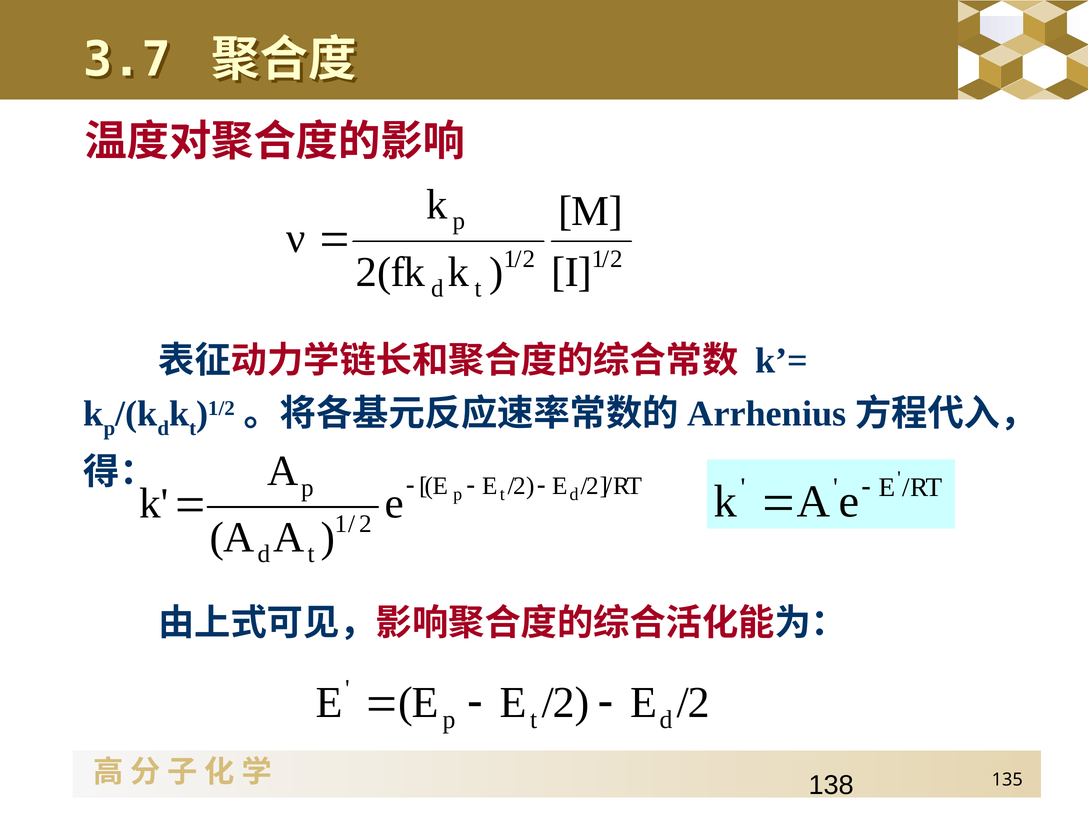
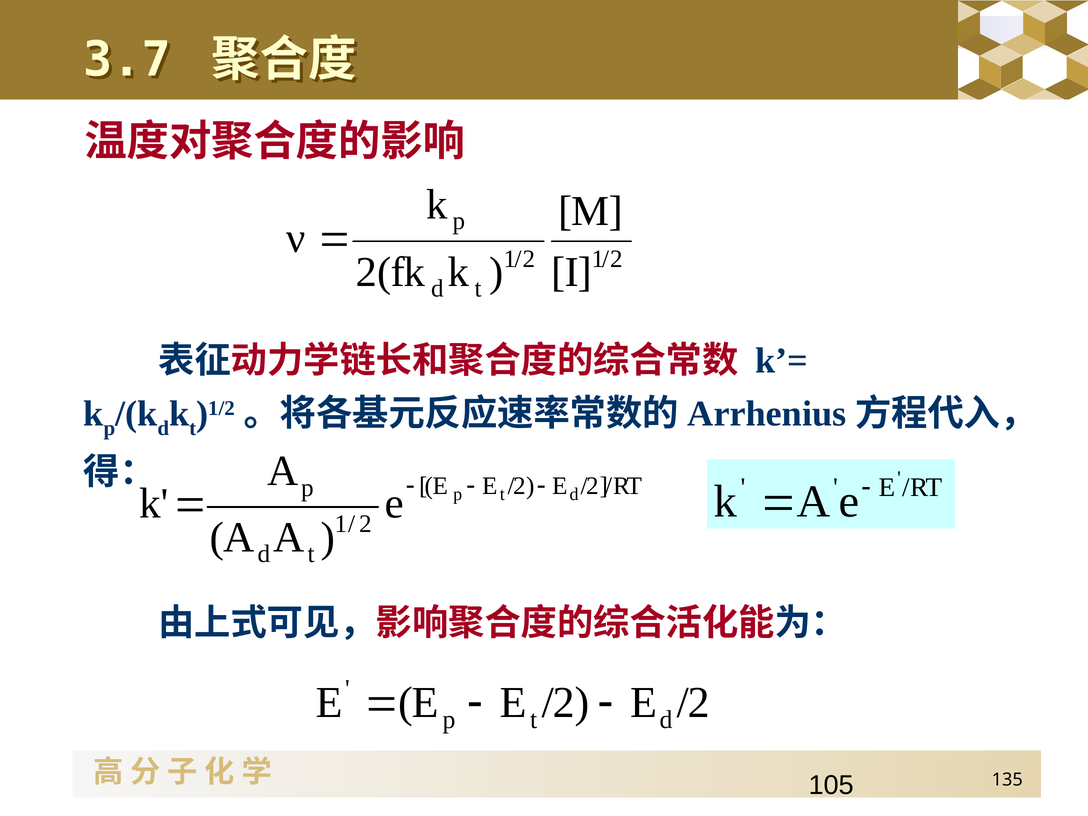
138: 138 -> 105 (831, 785)
